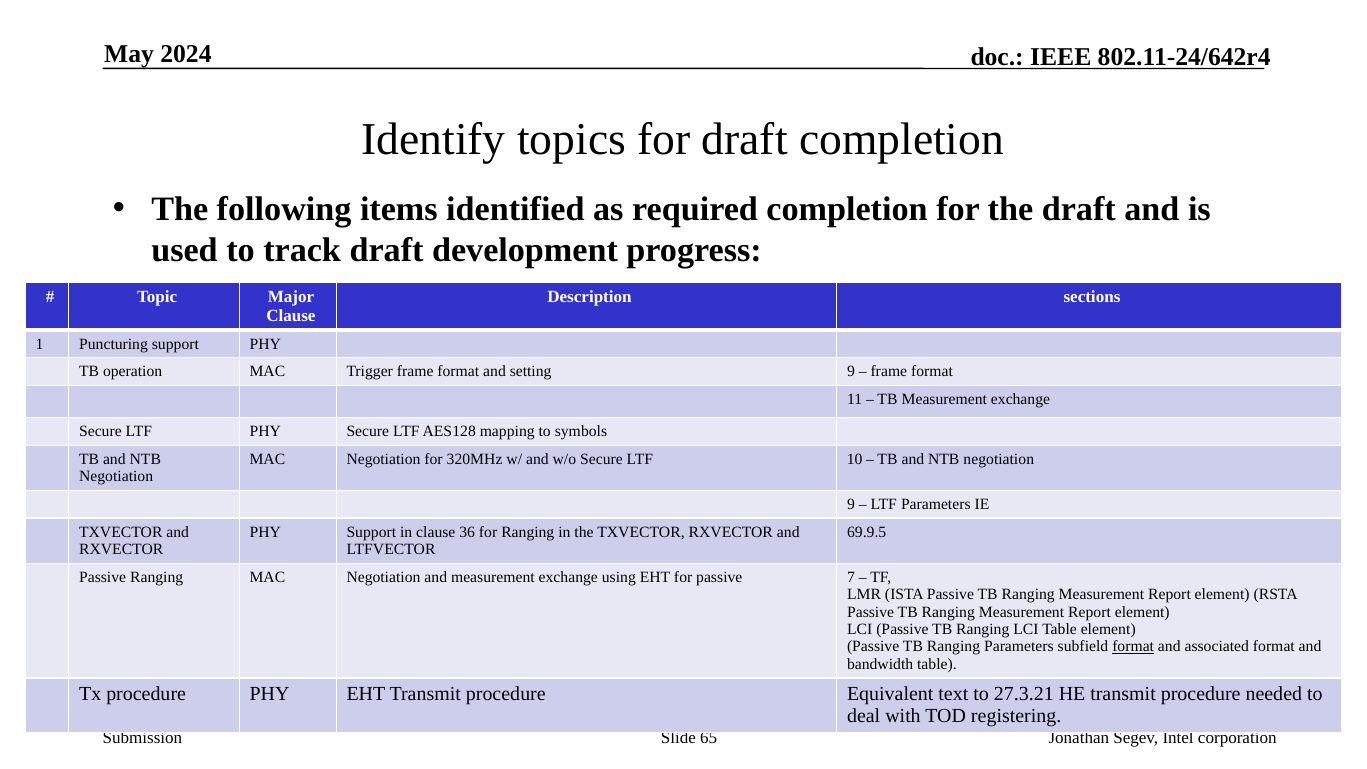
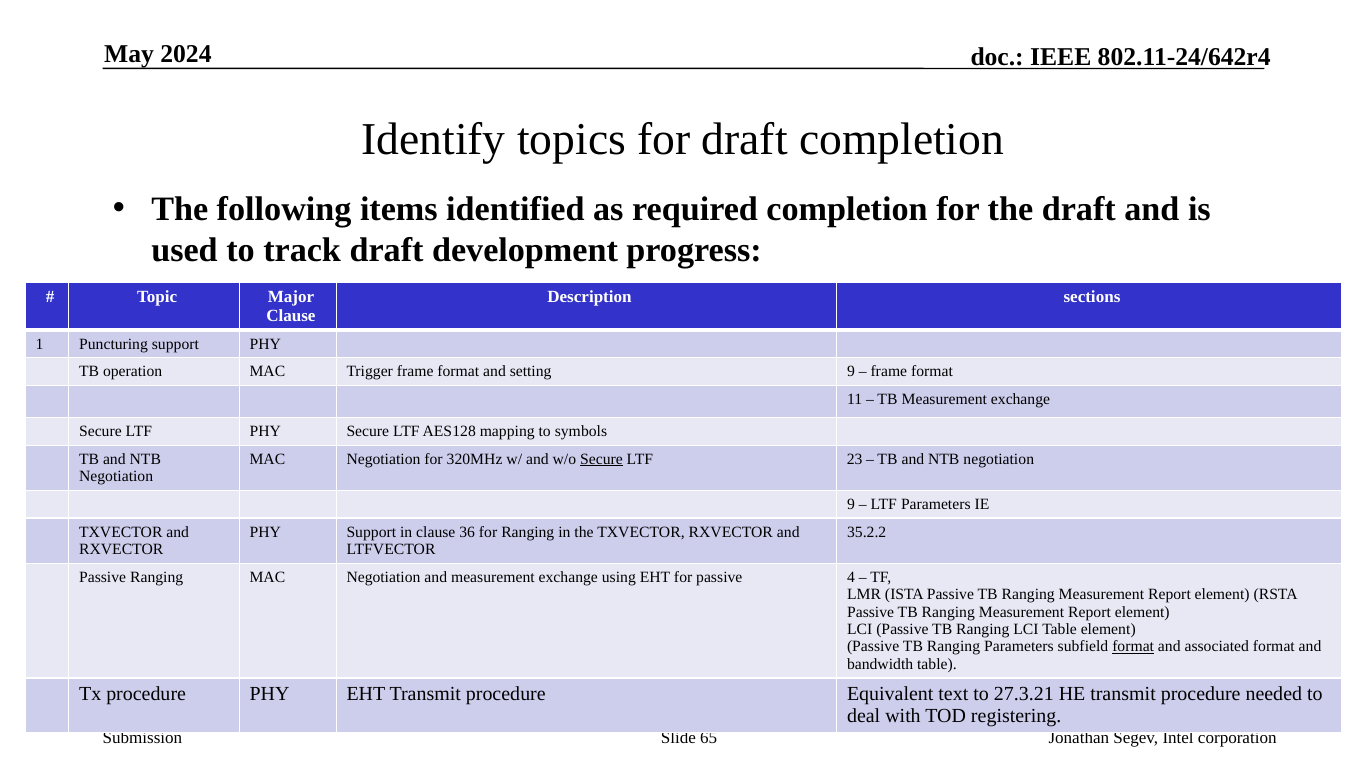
Secure underline: none -> present (601, 459)
10: 10 -> 23 (855, 459)
69.9.5: 69.9.5 -> 35.2.2 (867, 532)
7: 7 -> 4 (851, 577)
